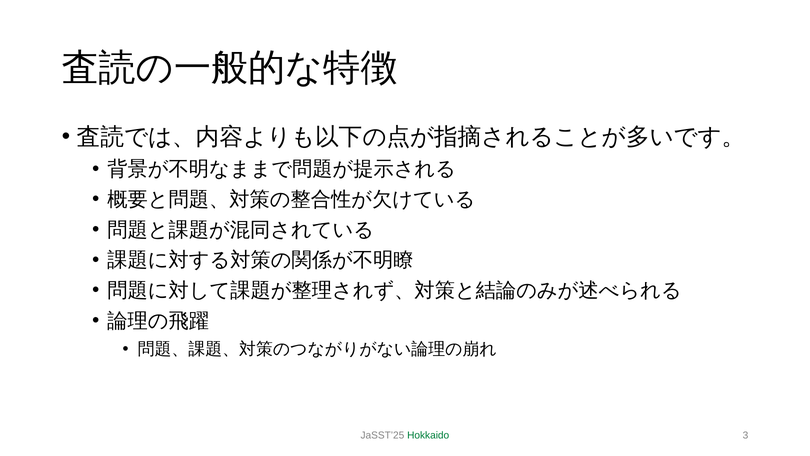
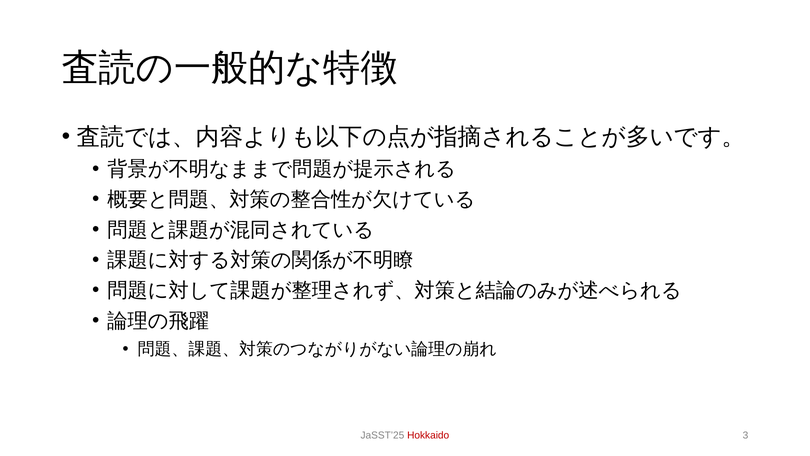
Hokkaido colour: green -> red (428, 435)
